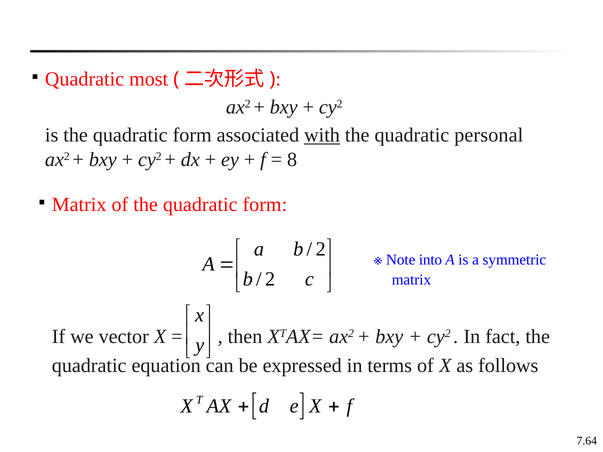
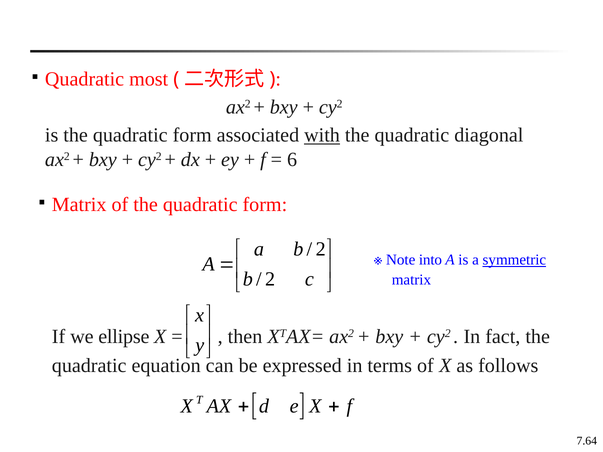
personal: personal -> diagonal (489, 135)
8: 8 -> 6 (292, 159)
symmetric underline: none -> present (514, 260)
vector: vector -> ellipse (124, 337)
